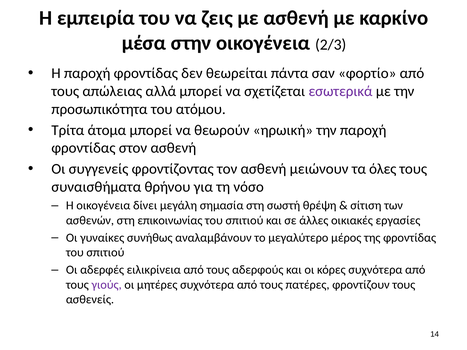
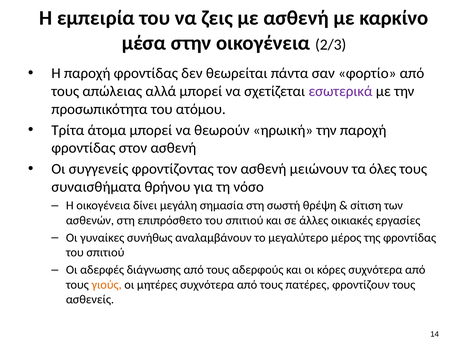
επικοινωνίας: επικοινωνίας -> επιπρόσθετο (170, 221)
ειλικρίνεια: ειλικρίνεια -> διάγνωσης (154, 270)
γιούς colour: purple -> orange (107, 285)
